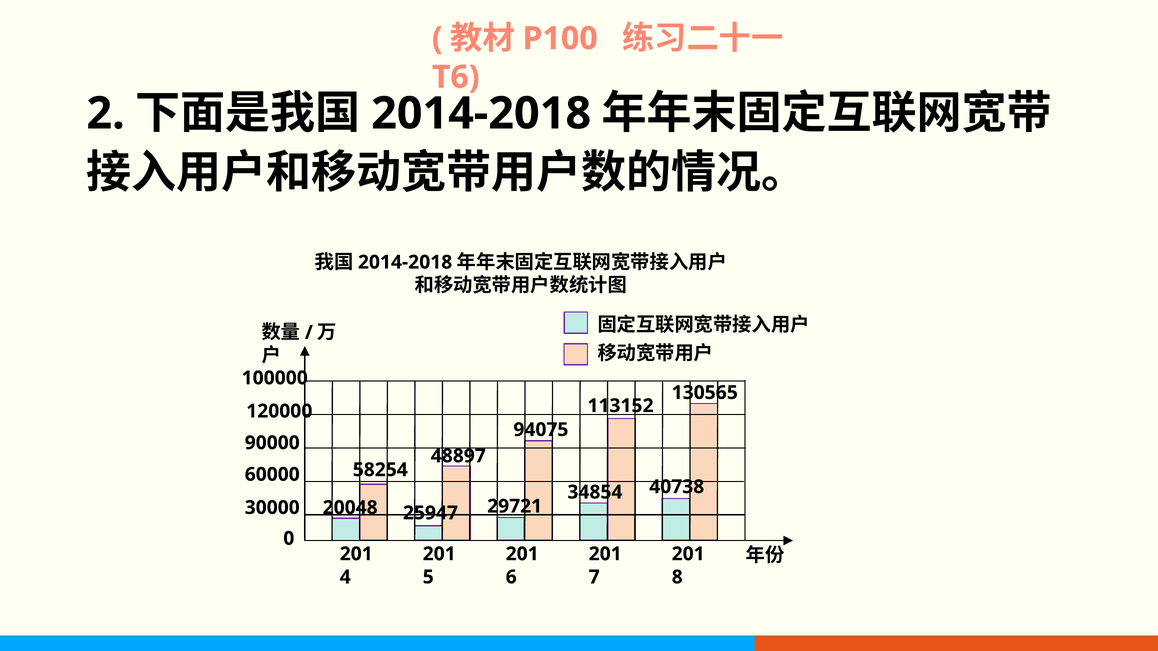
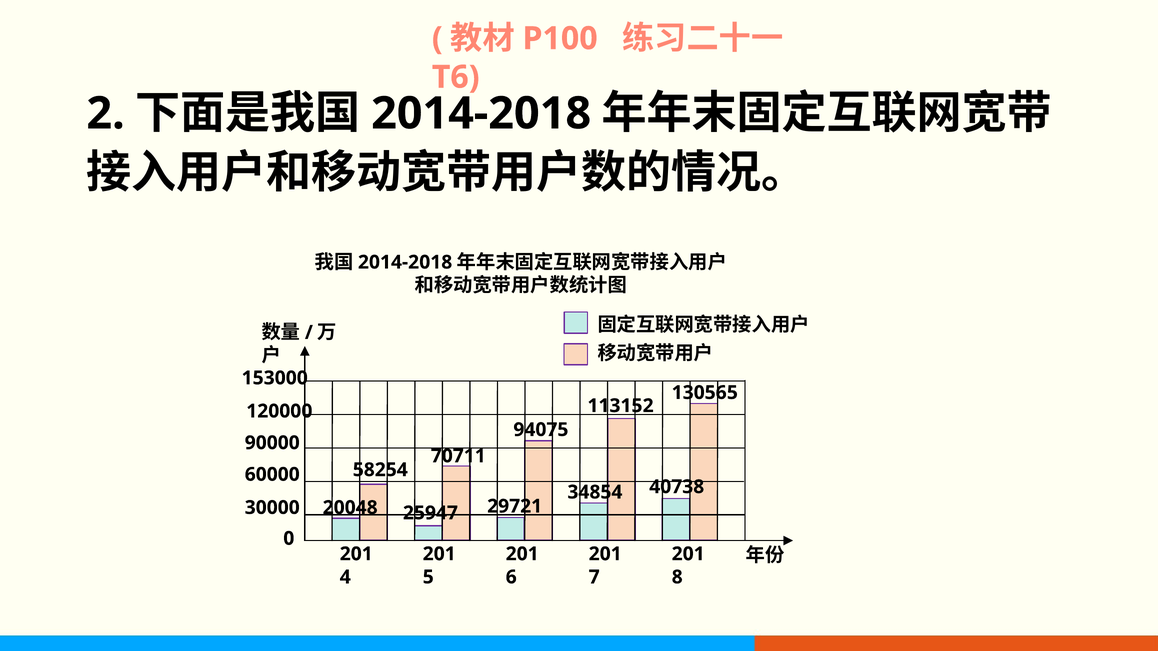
100000: 100000 -> 153000 (275, 378)
48897: 48897 -> 70711 (458, 456)
